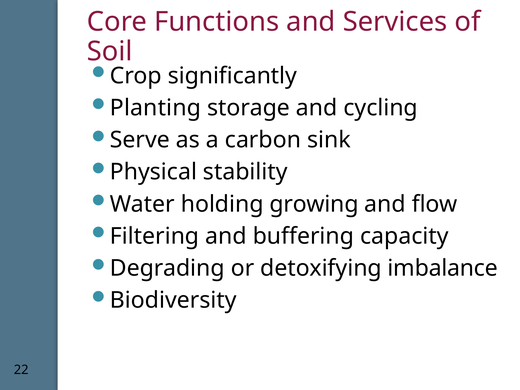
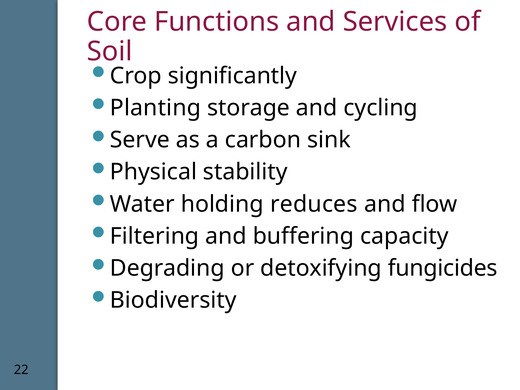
growing: growing -> reduces (314, 204)
imbalance: imbalance -> fungicides (443, 268)
